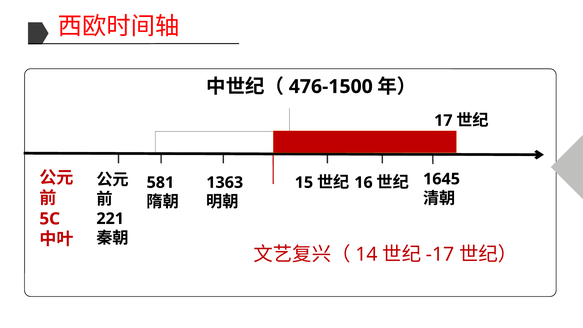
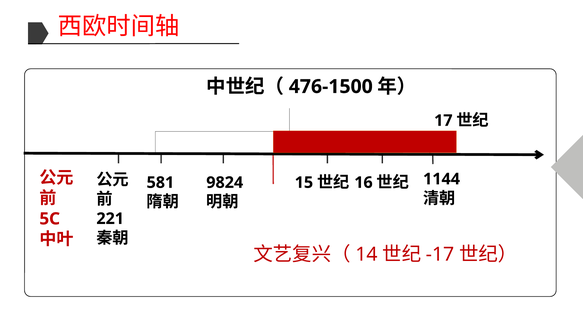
1363: 1363 -> 9824 (225, 183)
1645: 1645 -> 1144 (442, 179)
